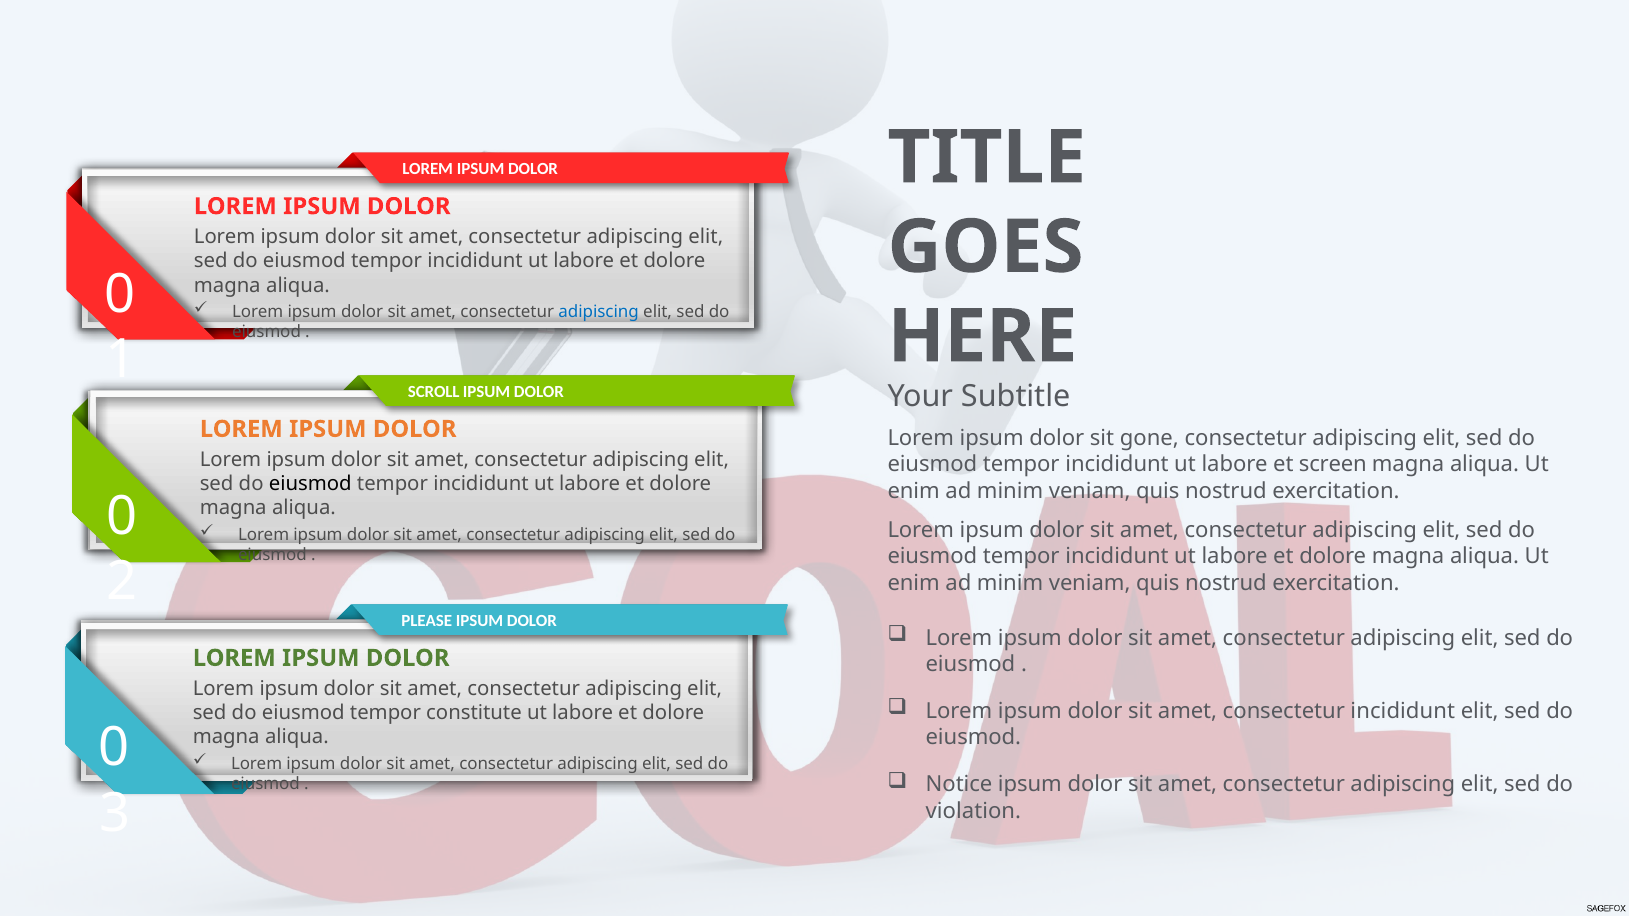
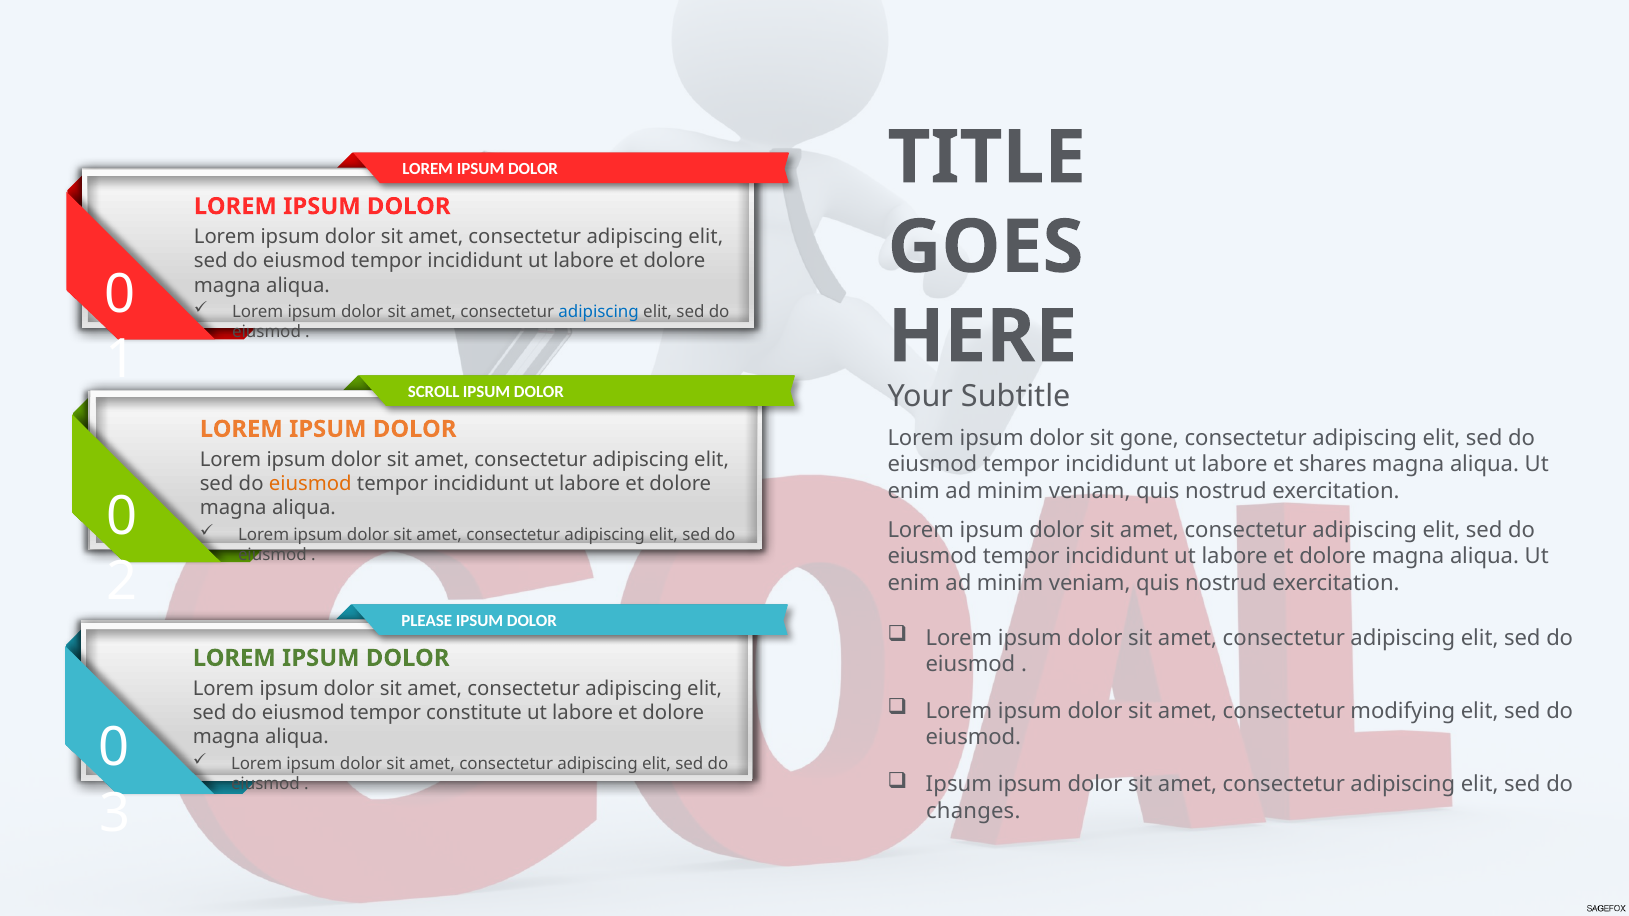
screen: screen -> shares (1333, 465)
eiusmod colour: black -> orange (310, 484)
consectetur incididunt: incididunt -> modifying (1403, 711)
Notice: Notice -> Ipsum (959, 785)
violation: violation -> changes (973, 811)
